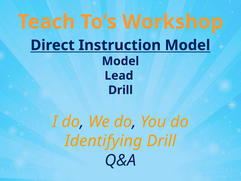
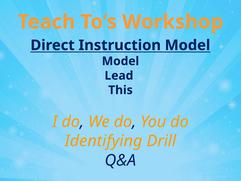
Drill: Drill -> This (120, 90)
